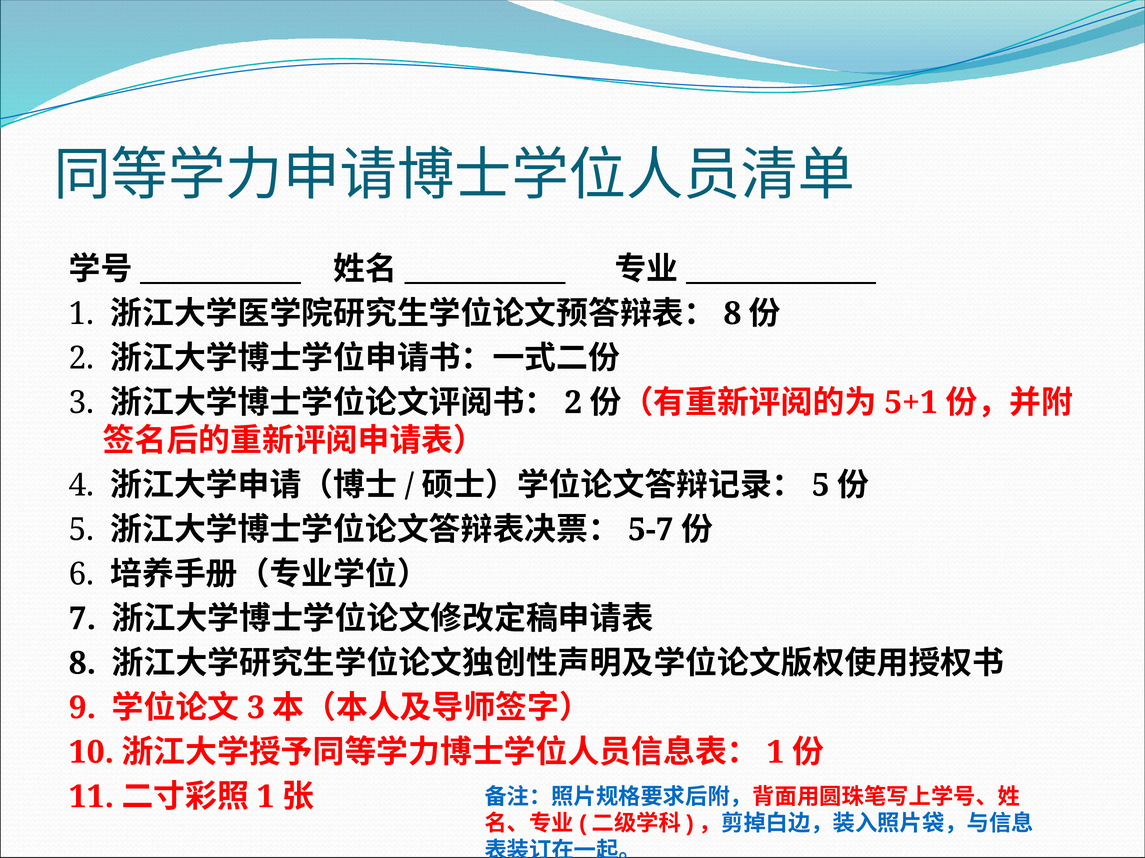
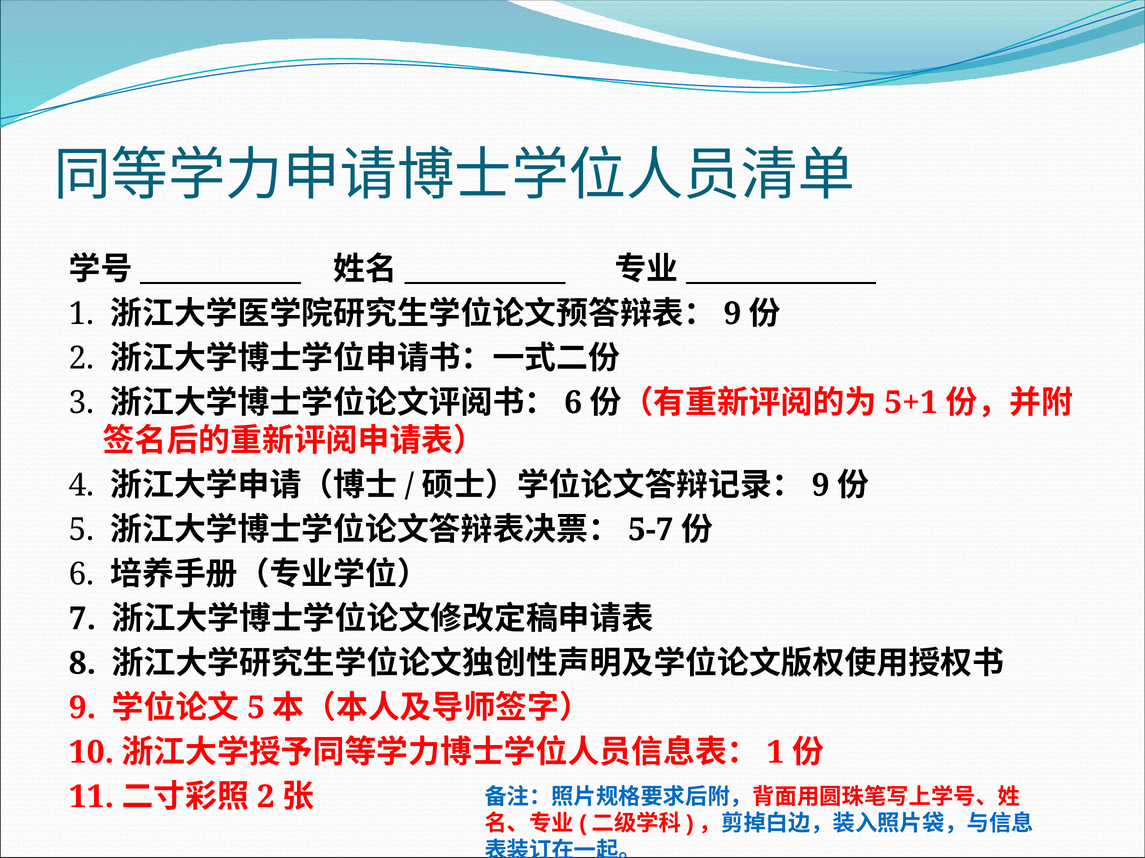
8: 8 -> 9 (732, 314)
2: 2 -> 6 (573, 403)
5: 5 -> 9 (821, 486)
3: 3 -> 5 (256, 708)
1: 1 -> 2 (266, 797)
